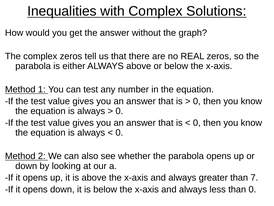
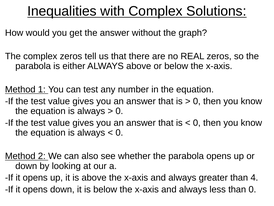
7: 7 -> 4 (254, 177)
